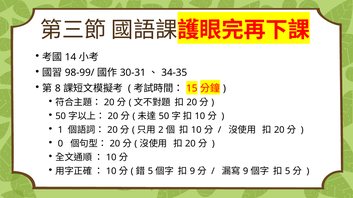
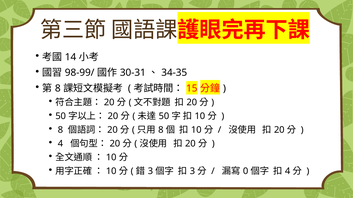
1: 1 -> 8 (60, 130)
2: 2 -> 8 (161, 130)
0: 0 -> 4 (60, 144)
5: 5 -> 3 (150, 172)
9: 9 -> 3 (192, 172)
9: 9 -> 0 (246, 172)
5: 5 -> 4 (288, 172)
